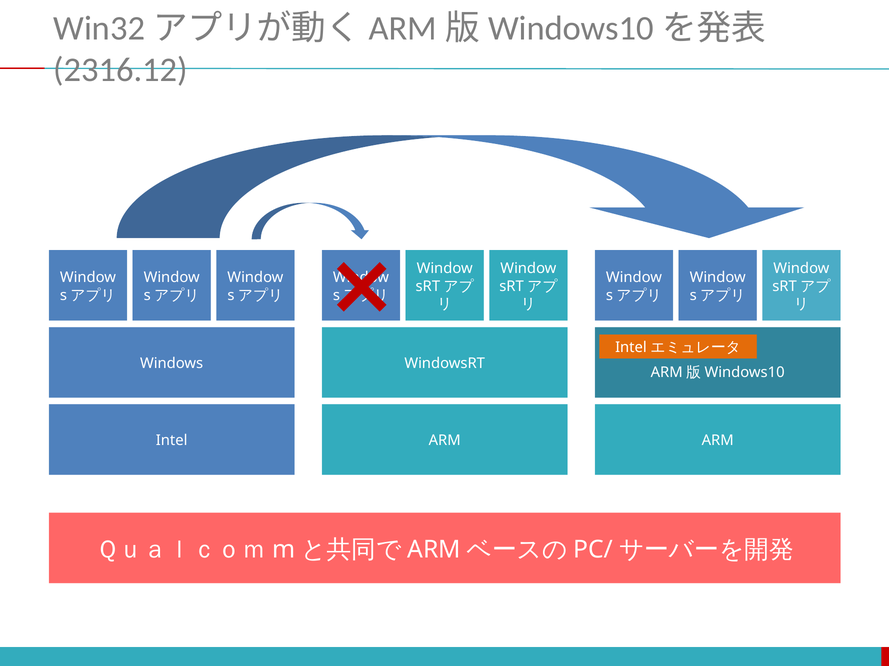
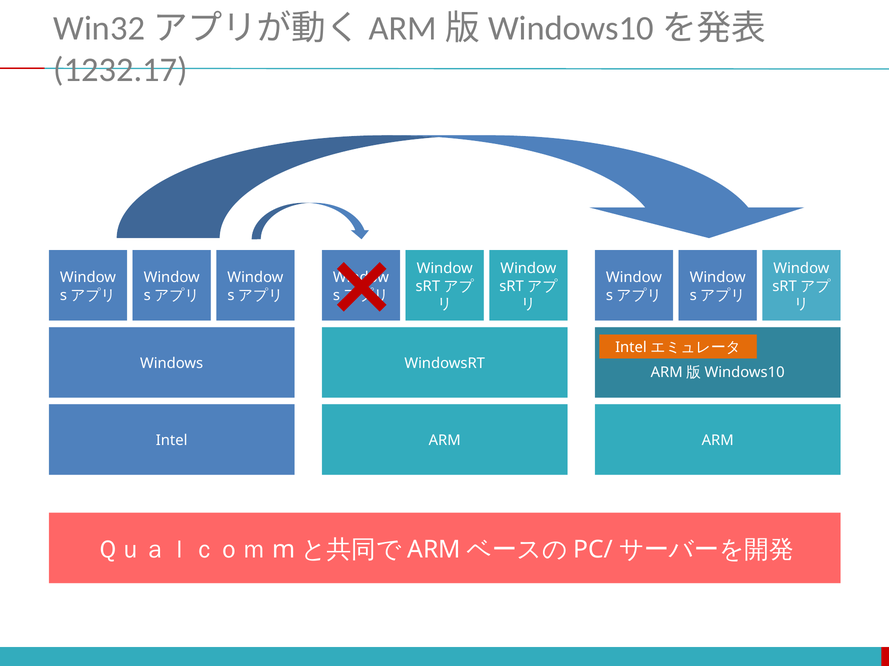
2316.12: 2316.12 -> 1232.17 (121, 70)
